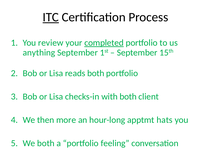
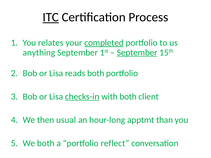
review: review -> relates (51, 43)
September underline: none -> present (137, 53)
checks-in underline: none -> present (82, 97)
more: more -> usual (66, 120)
hats: hats -> than (165, 120)
feeling: feeling -> reflect (115, 143)
